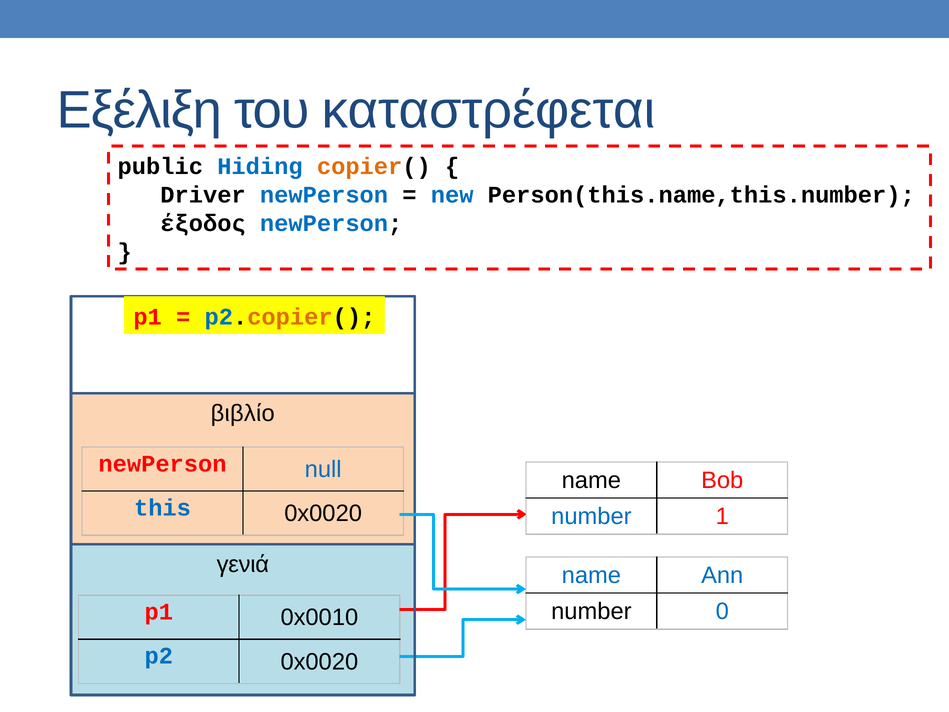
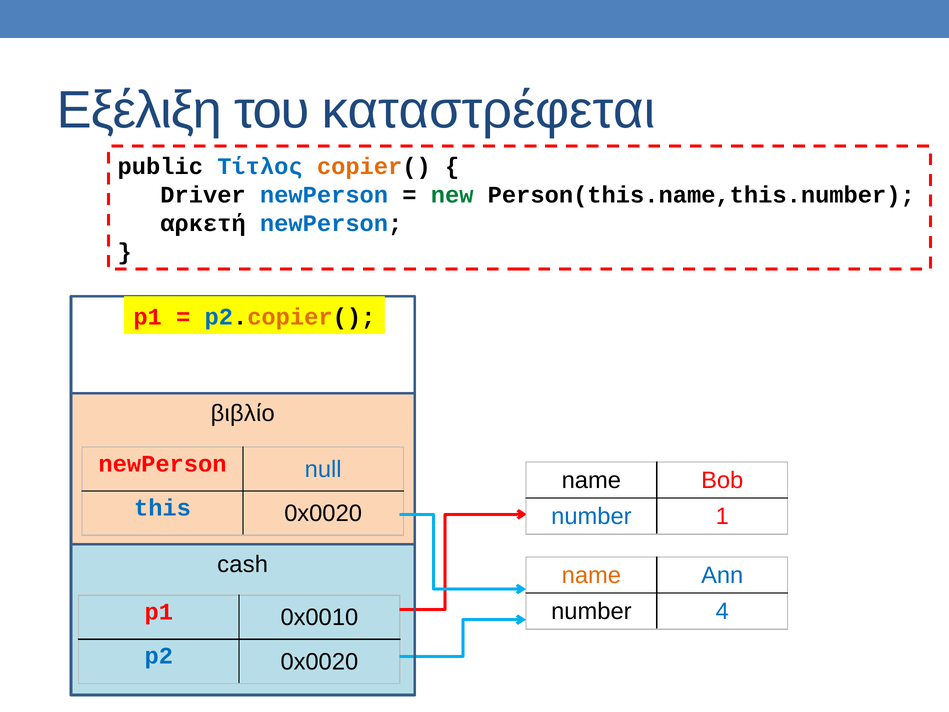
Hiding: Hiding -> Τίτλος (260, 166)
new colour: blue -> green (452, 195)
έξοδος: έξοδος -> αρκετή (203, 223)
γενιά: γενιά -> cash (243, 564)
name colour: blue -> orange (591, 575)
0: 0 -> 4 (722, 611)
